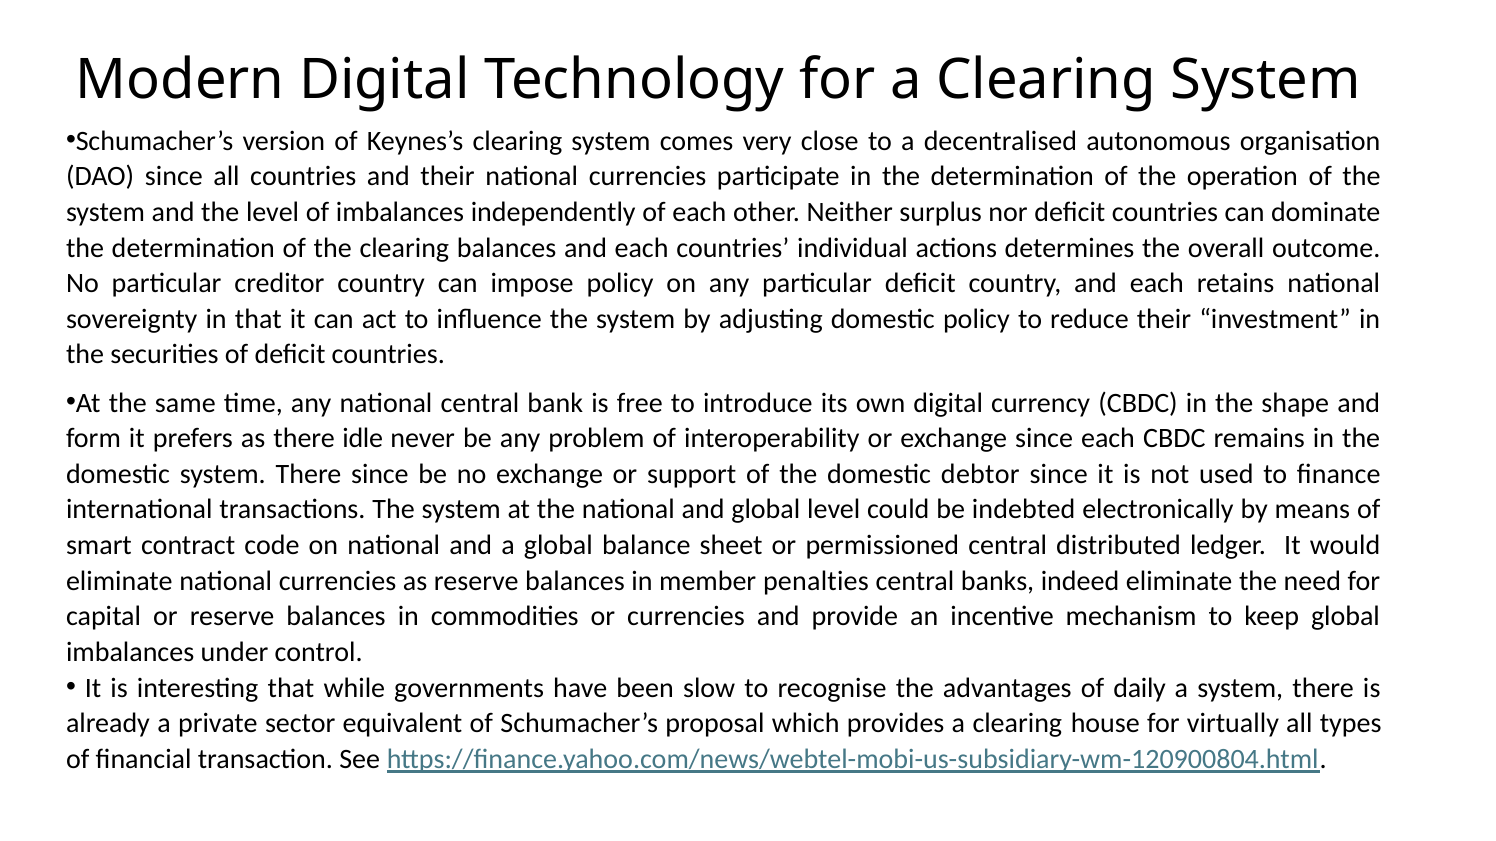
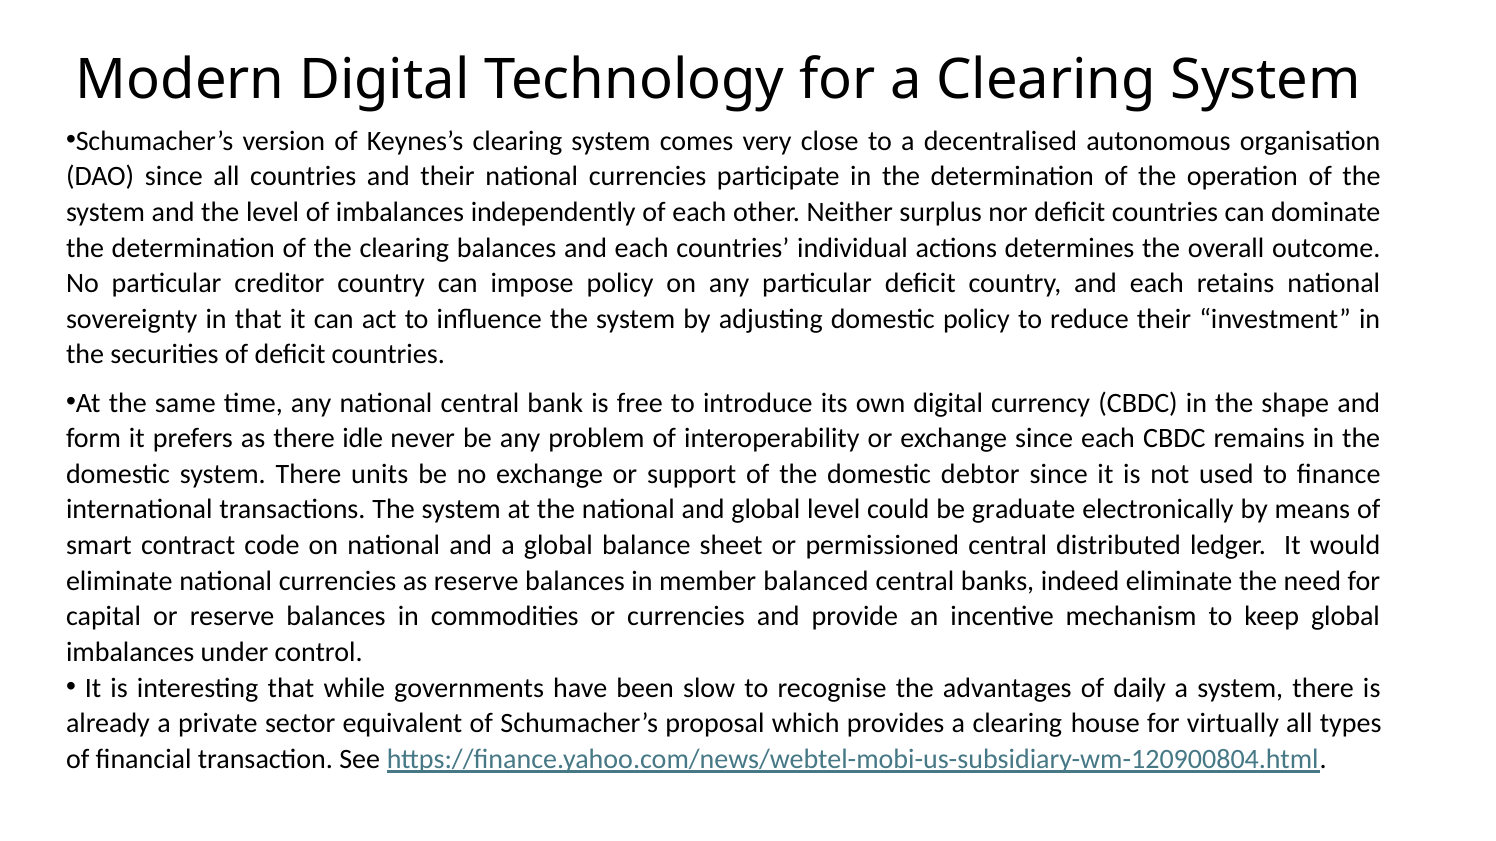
There since: since -> units (380, 474)
indebted: indebted -> graduate (1024, 510)
penalties: penalties -> balanced (816, 581)
